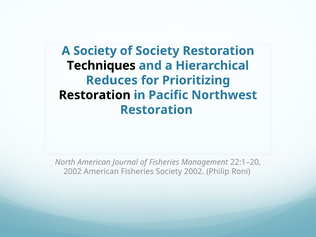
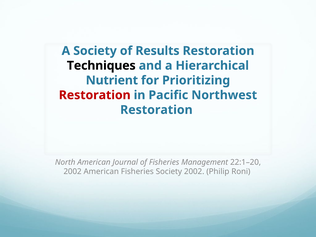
of Society: Society -> Results (157, 51)
Reduces: Reduces -> Nutrient (112, 80)
Restoration colour: black -> red (95, 95)
